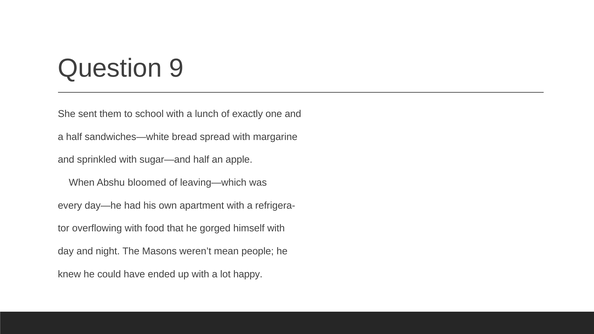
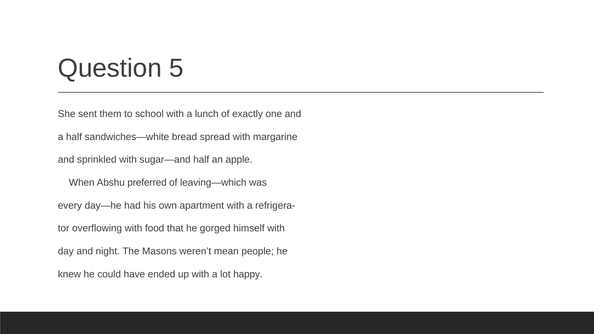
9: 9 -> 5 (176, 68)
bloomed: bloomed -> preferred (147, 183)
